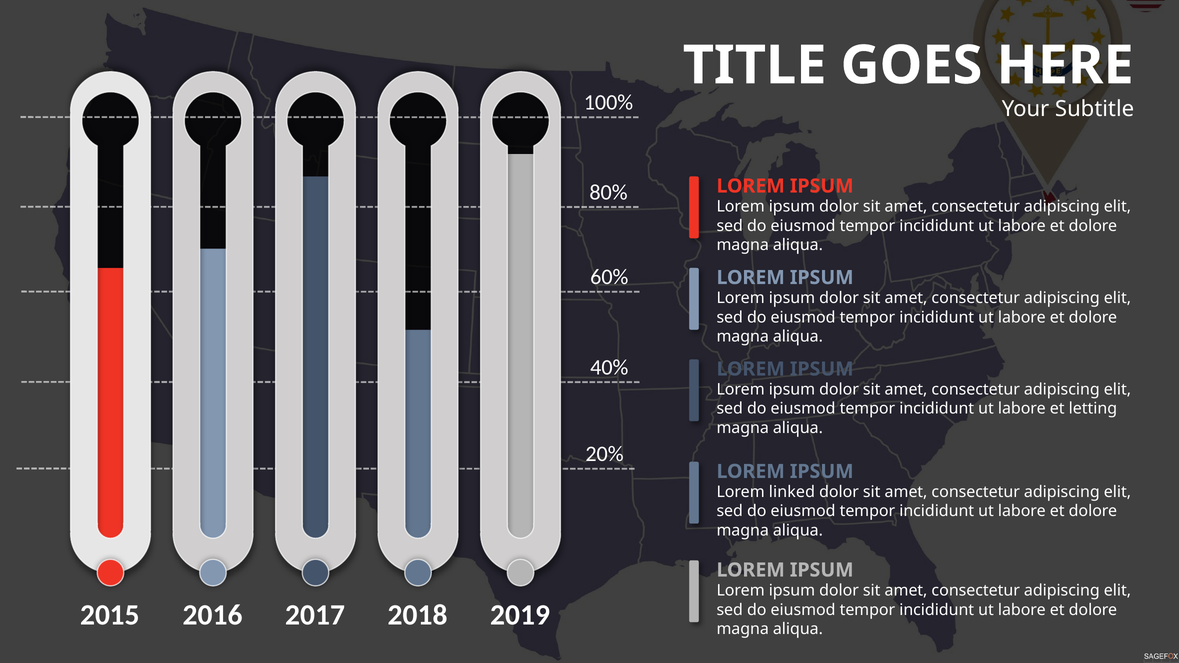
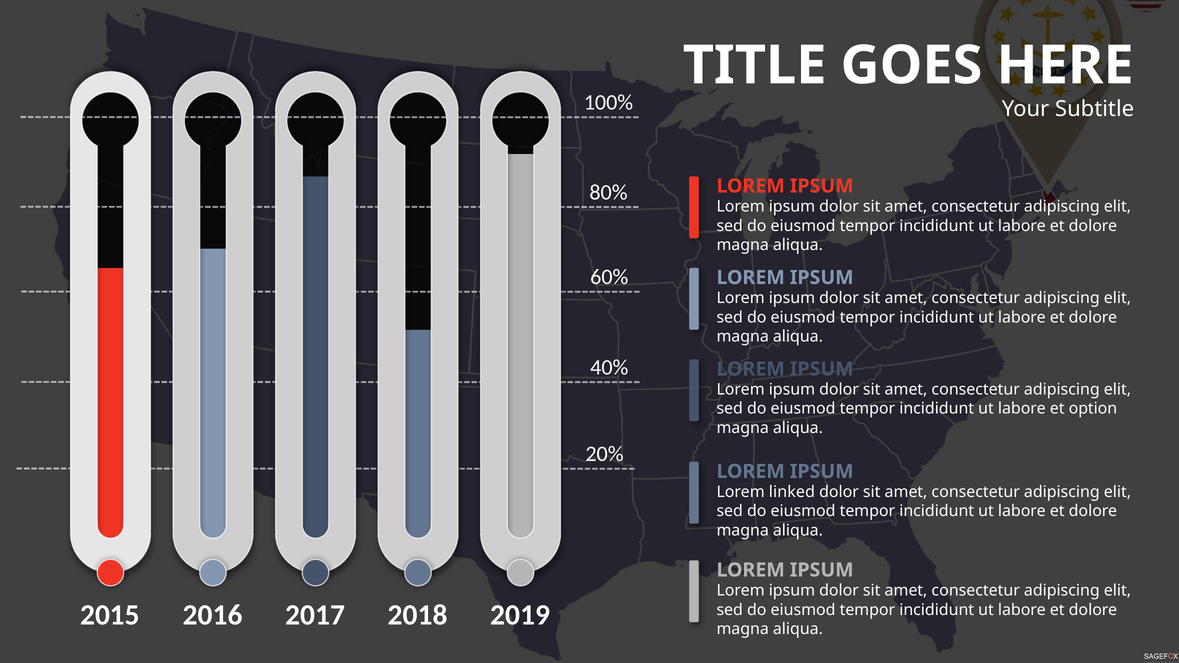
letting: letting -> option (1093, 409)
